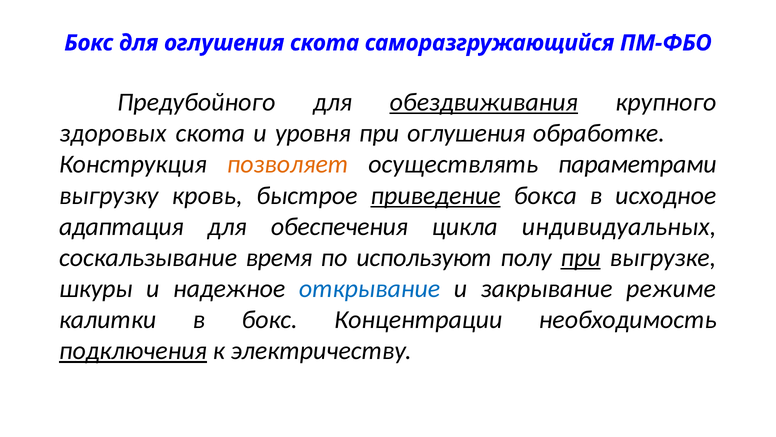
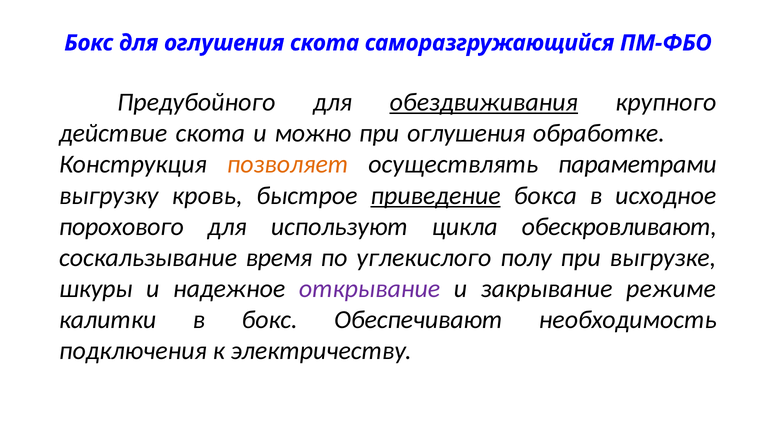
здоровых: здоровых -> действие (113, 133)
уровня: уровня -> можно (313, 133)
адаптация: адаптация -> порохового (121, 226)
обеспечения: обеспечения -> используют (339, 226)
индивидуальных: индивидуальных -> обескровливают (619, 226)
используют: используют -> углекислого (424, 257)
при underline: present -> none (581, 257)
открывание colour: blue -> purple (370, 288)
Концентрации: Концентрации -> Обеспечивают (418, 319)
подключения underline: present -> none (133, 350)
